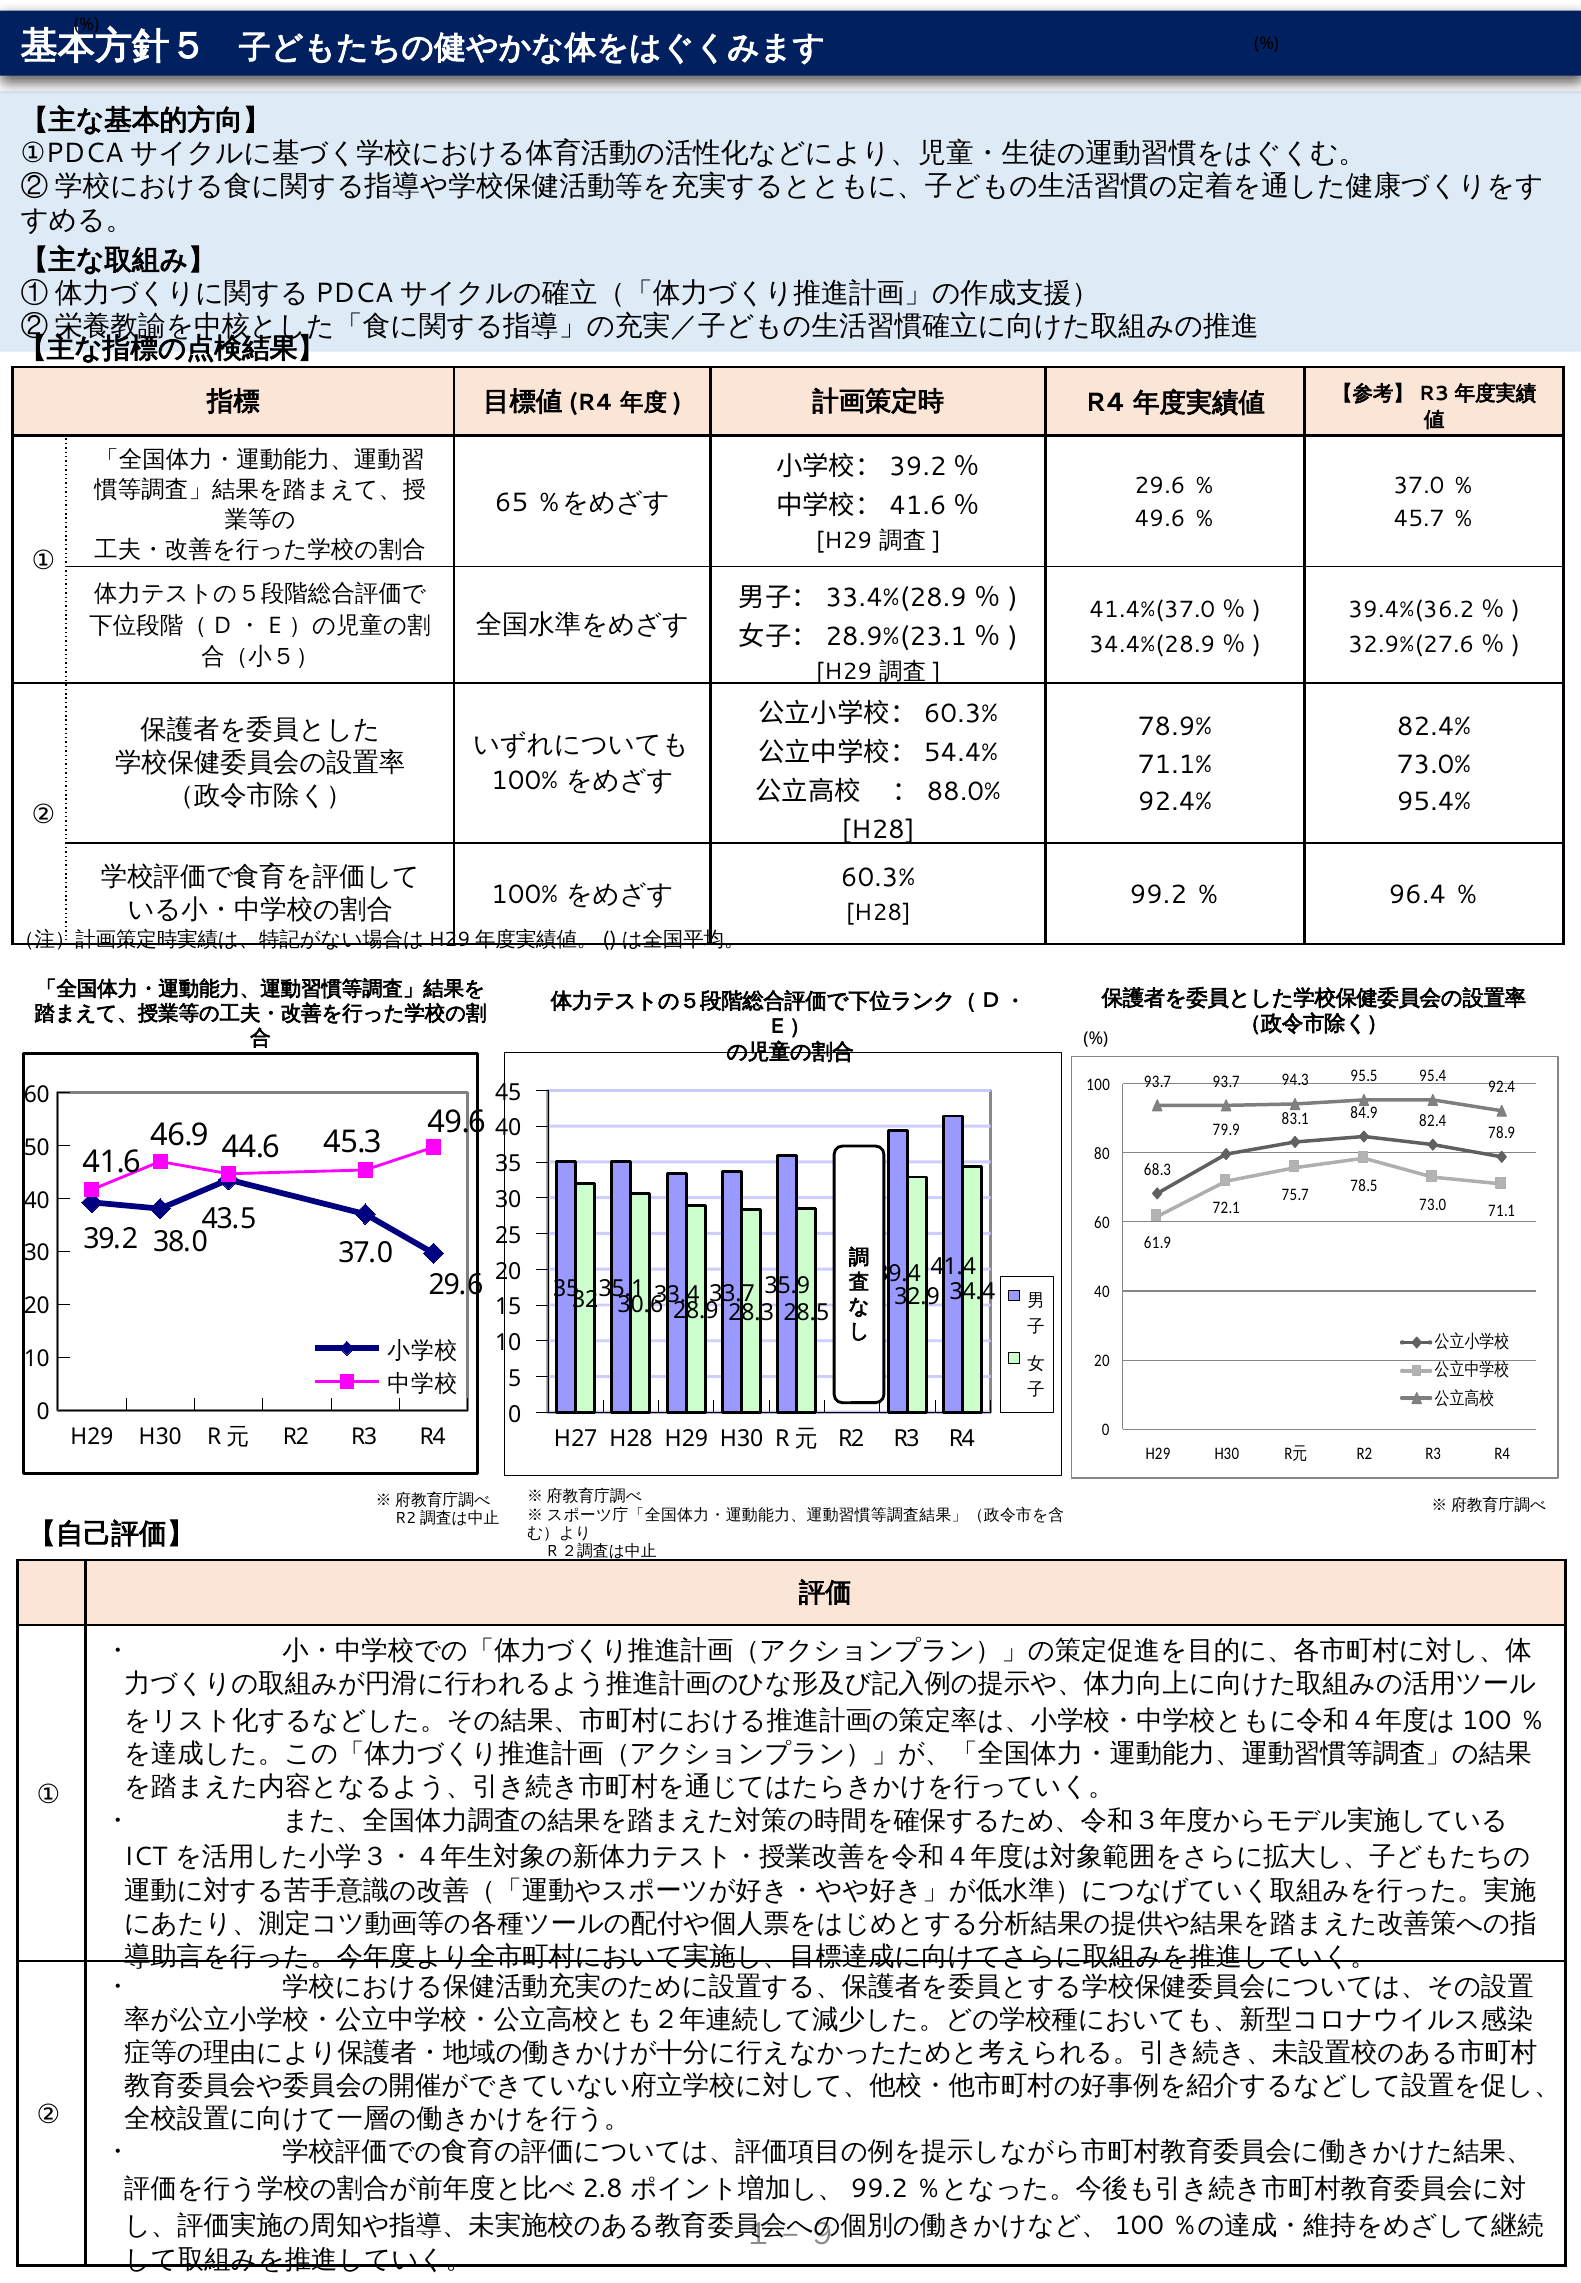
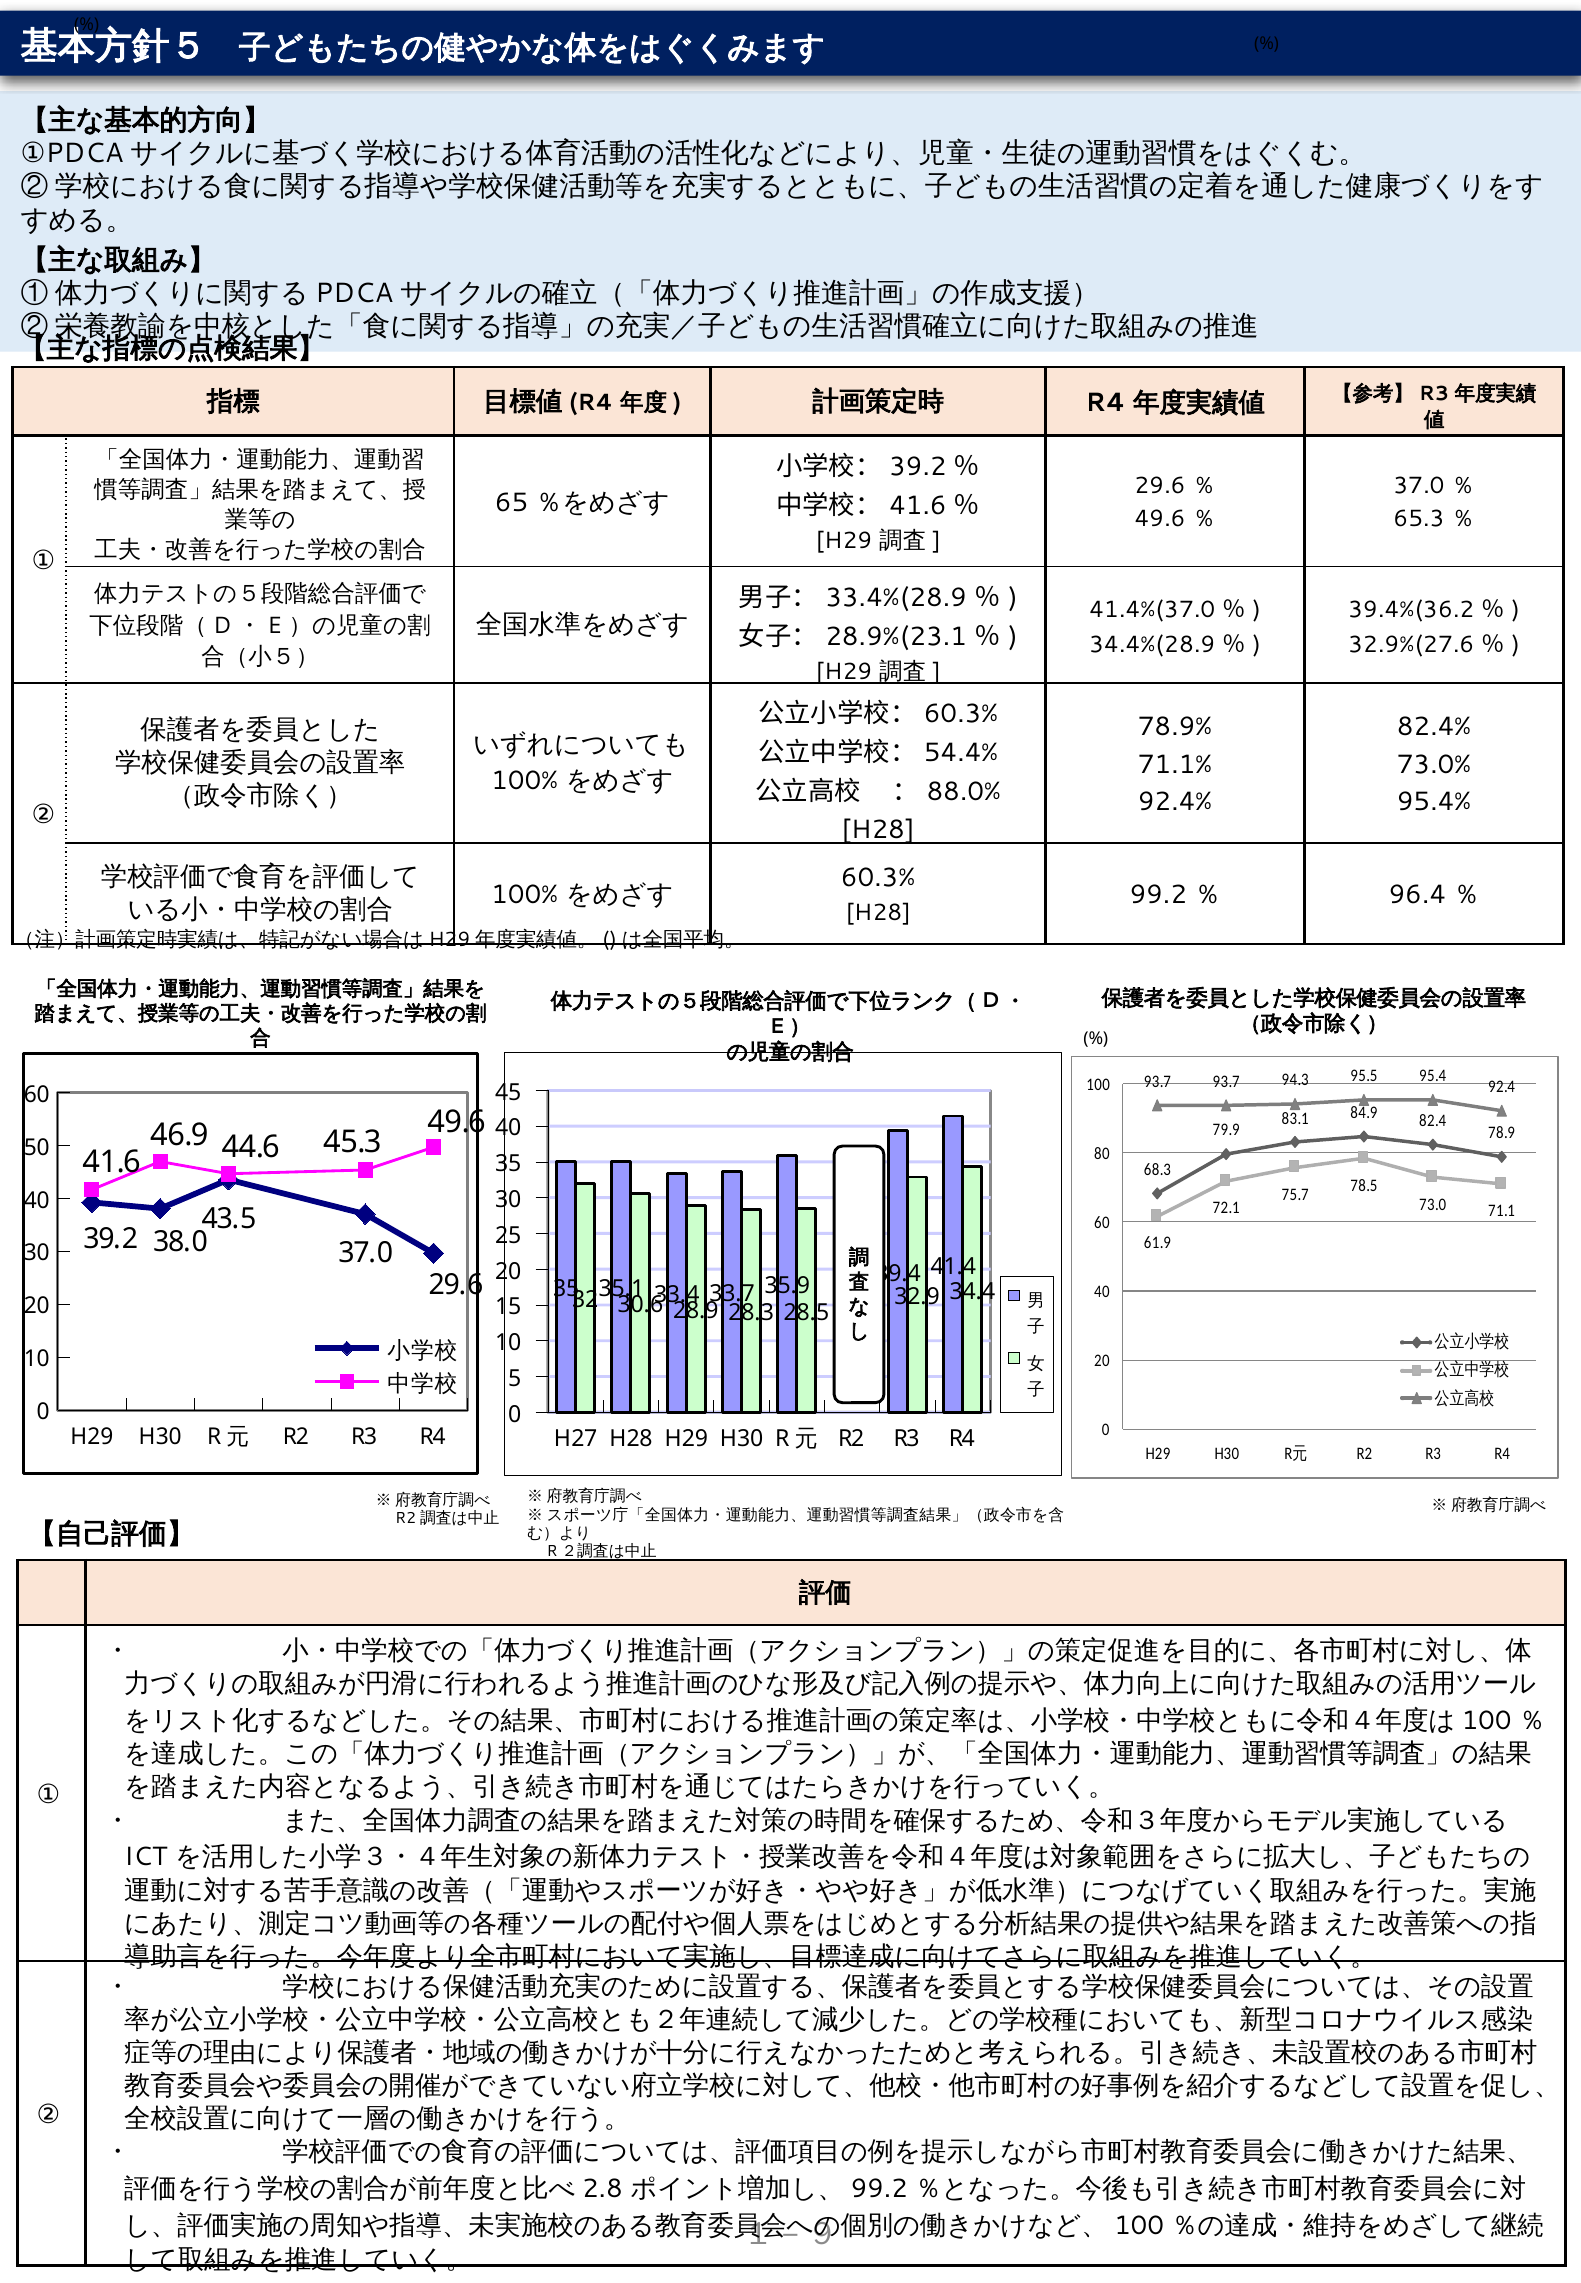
45.7: 45.7 -> 65.3 (1419, 519)
